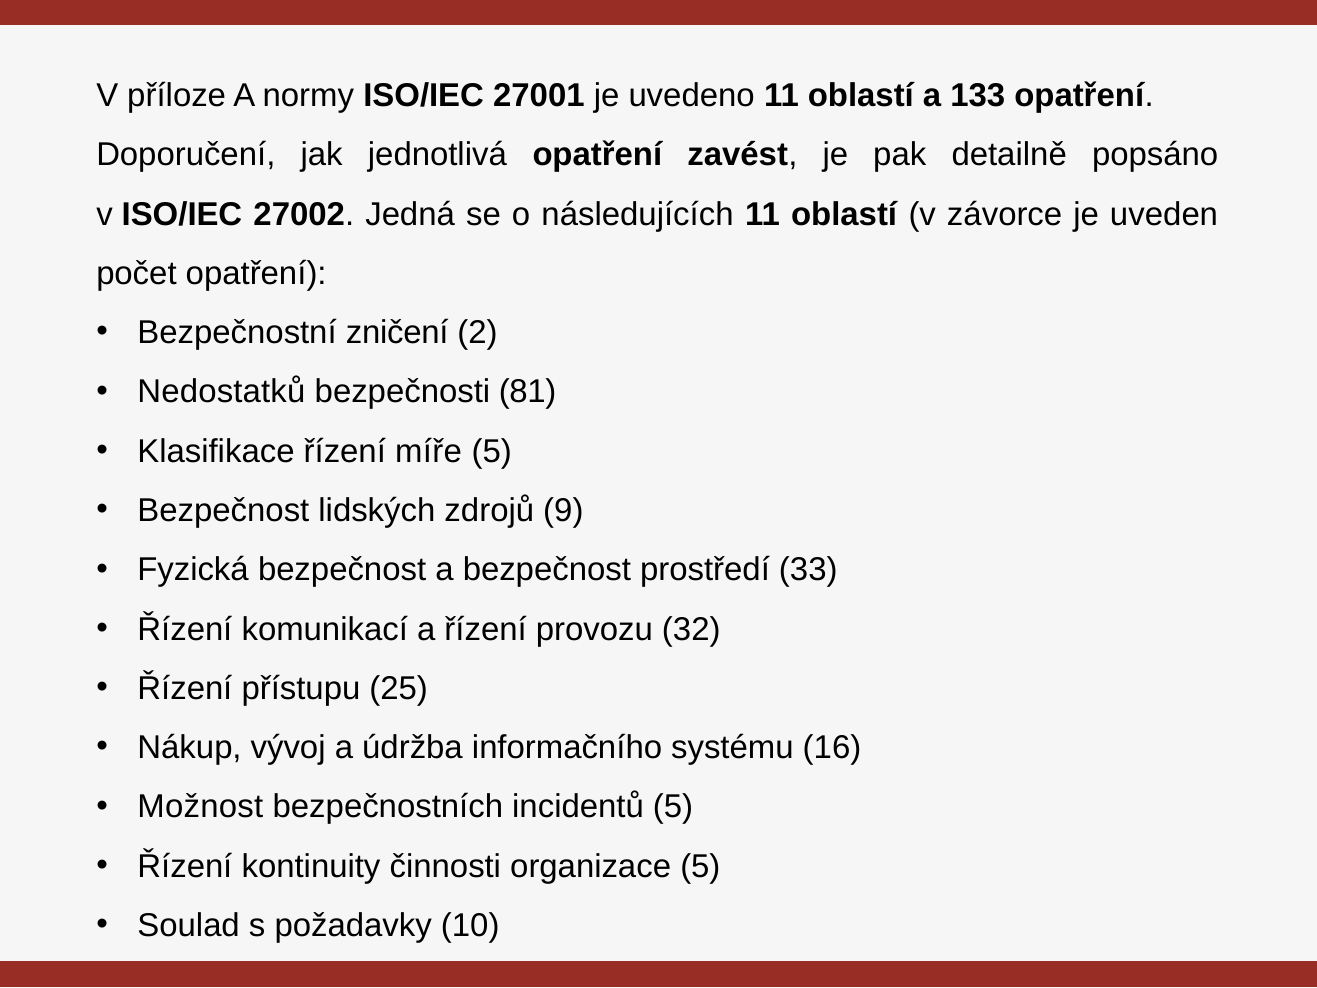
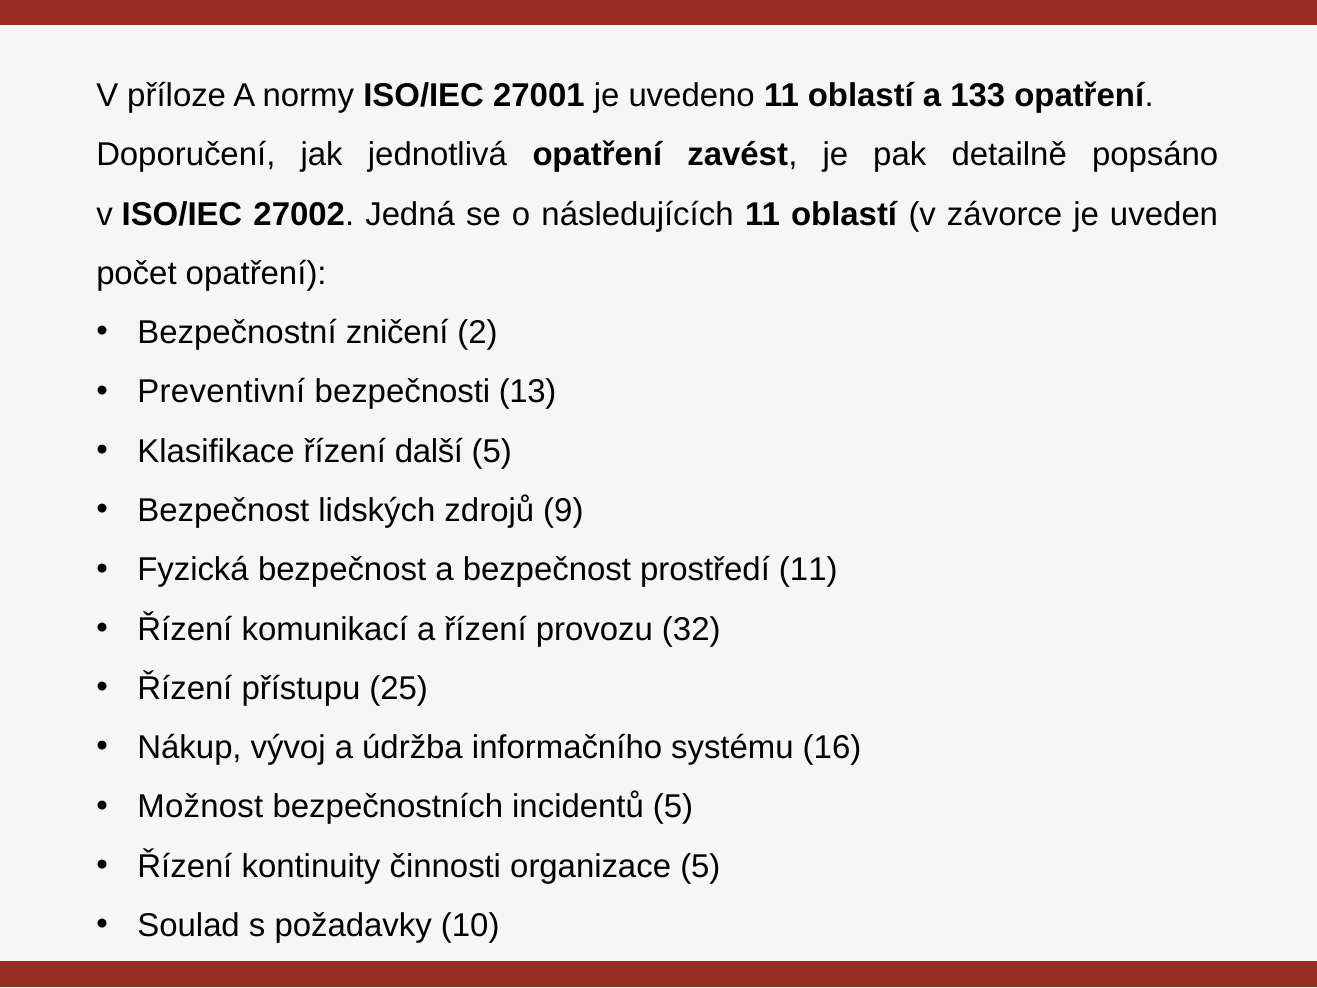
Nedostatků: Nedostatků -> Preventivní (221, 392)
81: 81 -> 13 (528, 392)
míře: míře -> další (429, 451)
prostředí 33: 33 -> 11 (808, 570)
